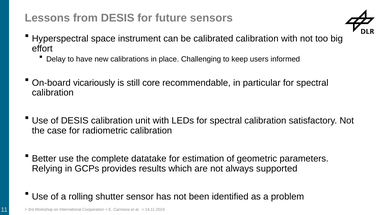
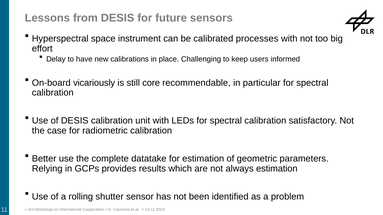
calibrated calibration: calibration -> processes (257, 39)
always supported: supported -> estimation (277, 169)
